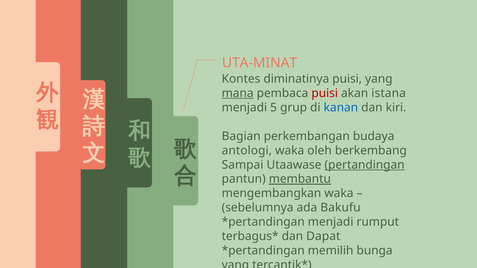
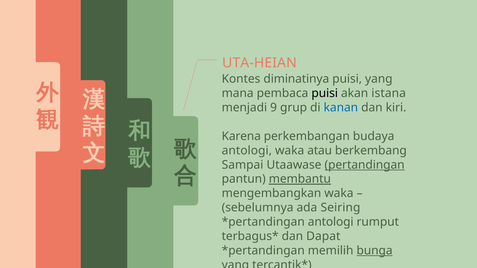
UTA-MINAT: UTA-MINAT -> UTA-HEIAN (259, 63)
mana underline: present -> none (238, 93)
puisi colour: red -> black (325, 93)
5: 5 -> 9 (274, 108)
Bagian: Bagian -> Karena (241, 136)
oleh: oleh -> atau (320, 151)
Bakufu: Bakufu -> Seiring (340, 208)
menjadi: menjadi -> antologi (331, 222)
bunga underline: none -> present (375, 251)
